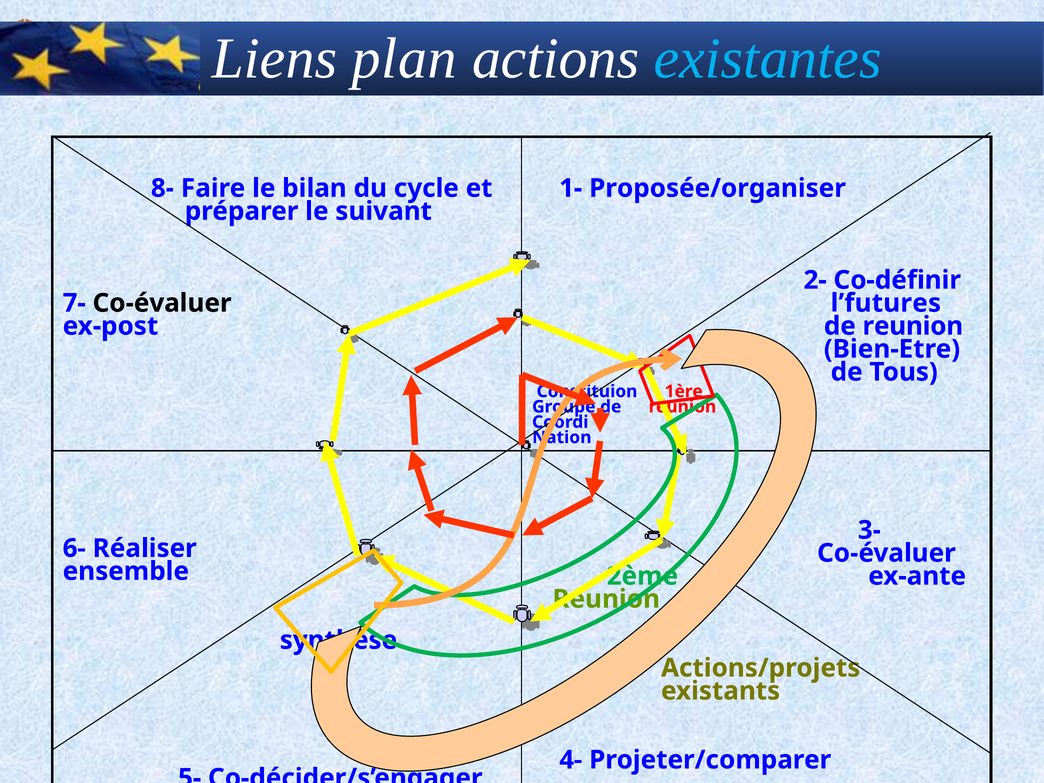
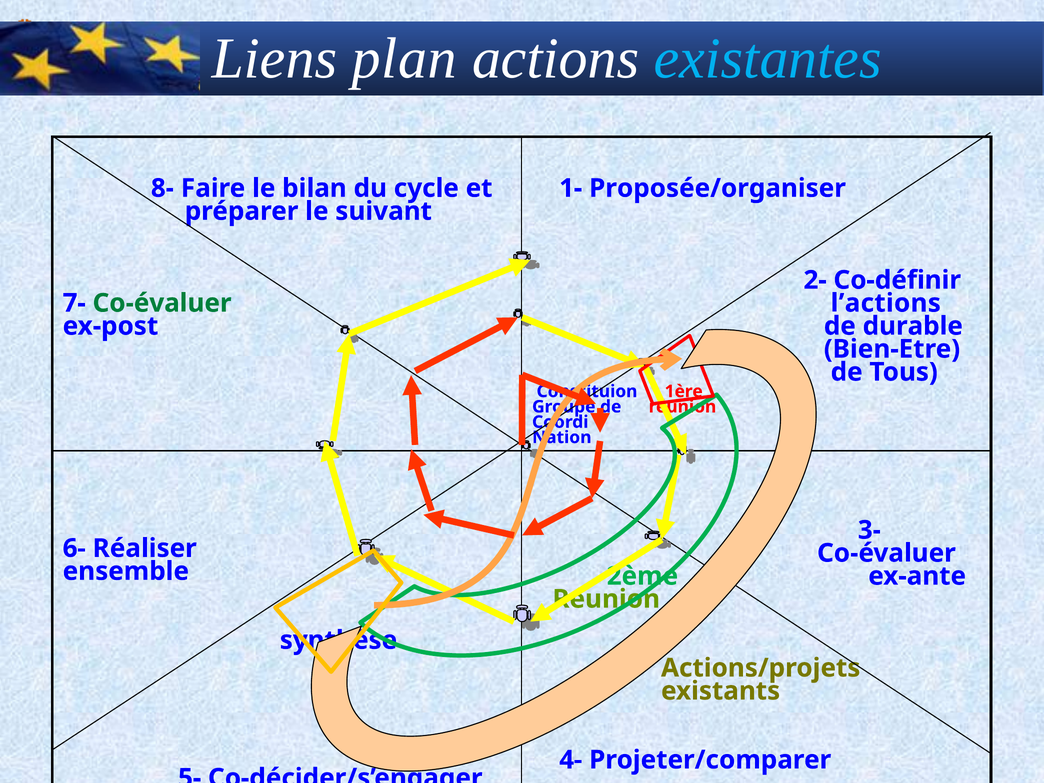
Co-évaluer colour: black -> green (162, 303)
l’futures: l’futures -> l’actions (886, 303)
reunion: reunion -> durable (913, 326)
